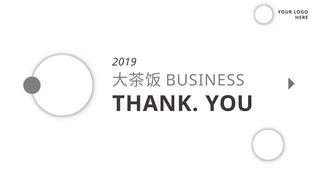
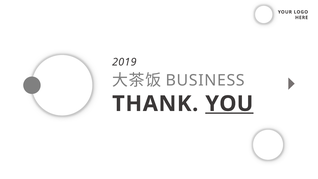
YOU underline: none -> present (229, 104)
